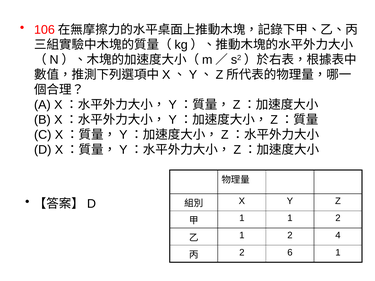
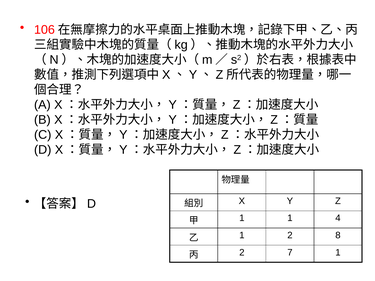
1 1 2: 2 -> 4 (338, 218)
4: 4 -> 8 (338, 236)
6: 6 -> 7 (290, 253)
